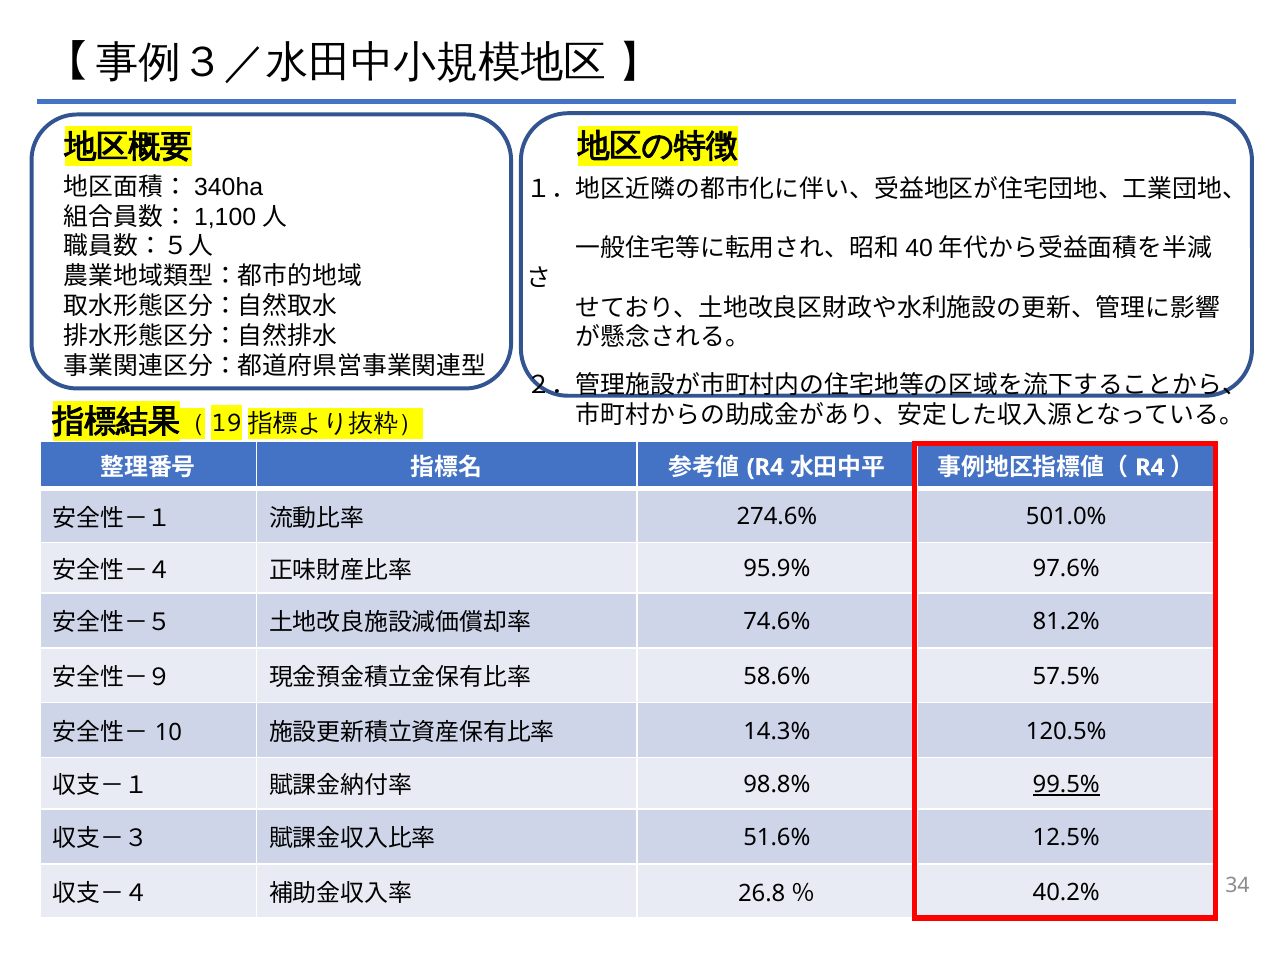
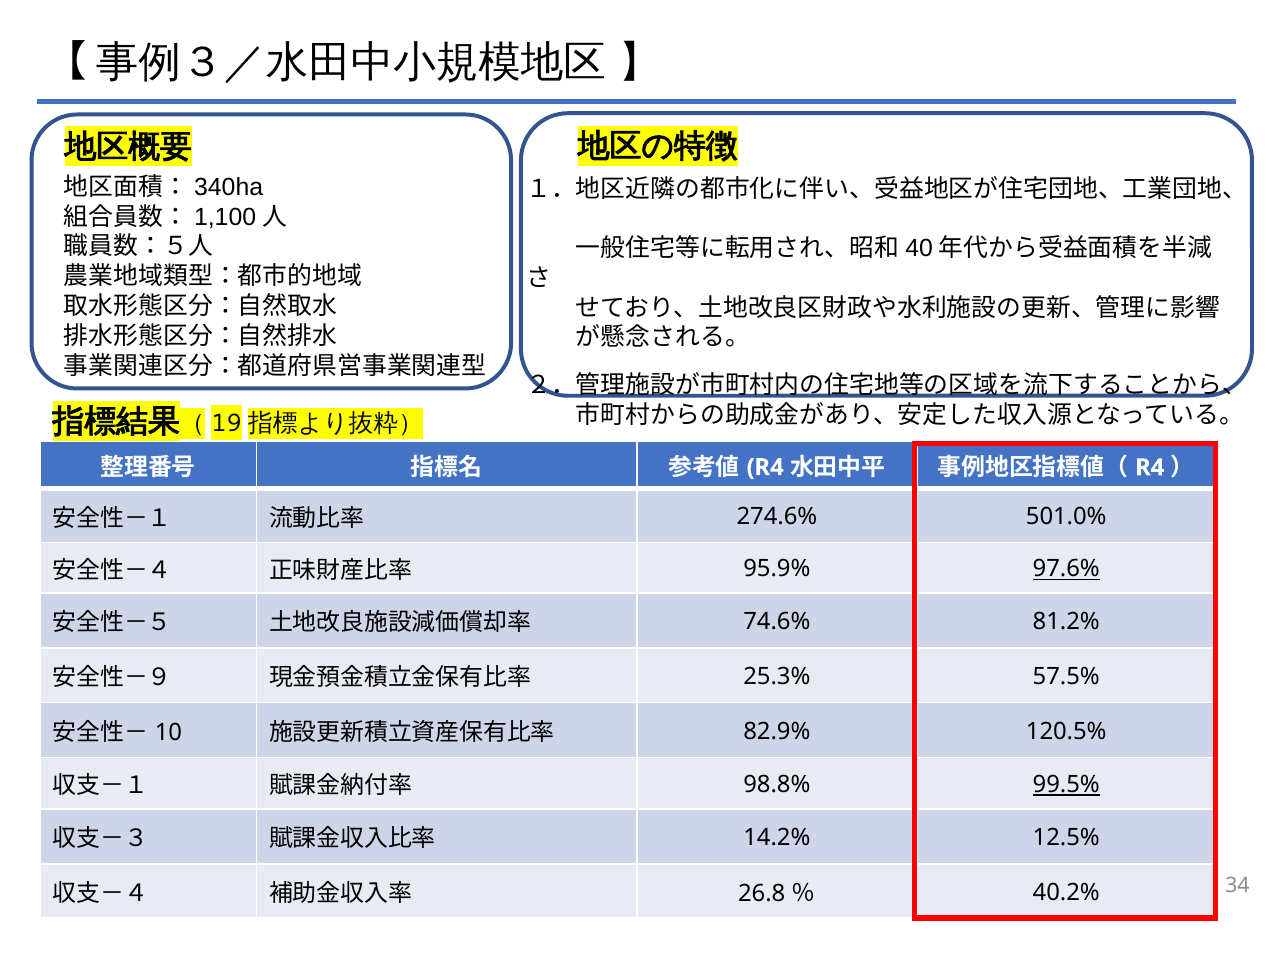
97.6% underline: none -> present (1066, 569)
58.6%: 58.6% -> 25.3% (777, 677)
14.3%: 14.3% -> 82.9% (777, 732)
51.6%: 51.6% -> 14.2% (777, 838)
